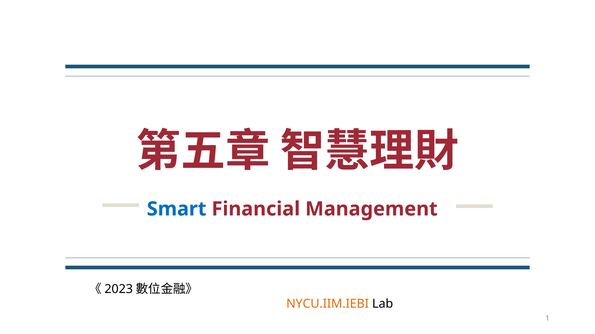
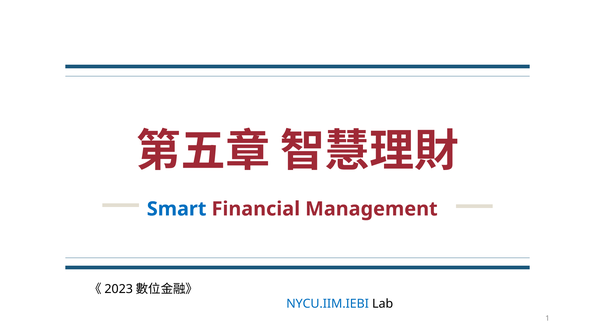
NYCU.IIM.IEBI colour: orange -> blue (328, 304)
